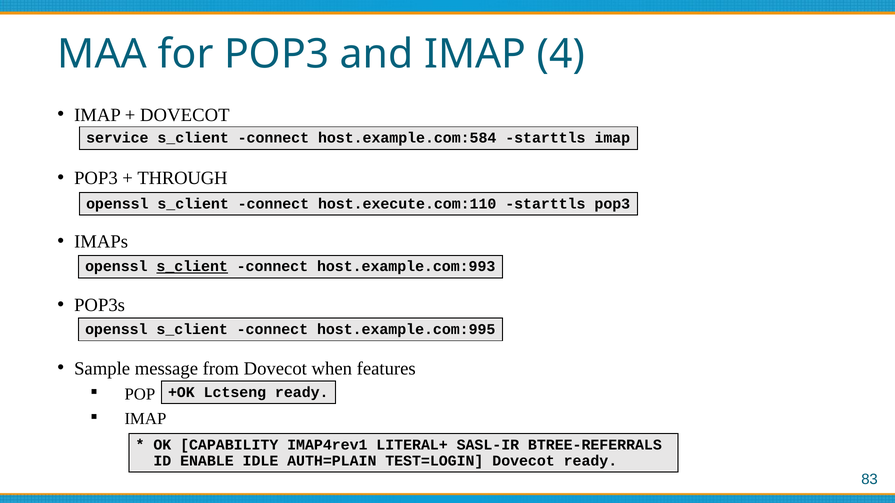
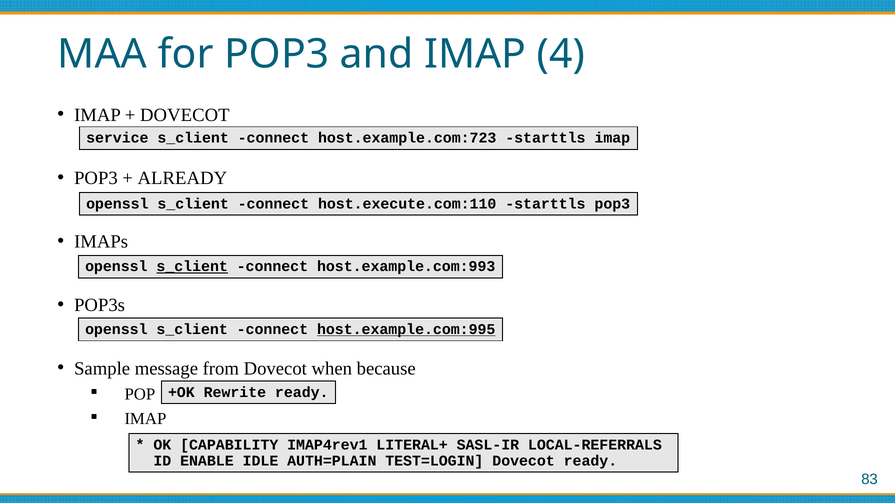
host.example.com:584: host.example.com:584 -> host.example.com:723 (407, 138)
THROUGH: THROUGH -> ALREADY (182, 178)
host.example.com:995 underline: none -> present (406, 330)
features: features -> because (386, 369)
Lctseng: Lctseng -> Rewrite (235, 392)
BTREE-REFERRALS: BTREE-REFERRALS -> LOCAL-REFERRALS (595, 445)
